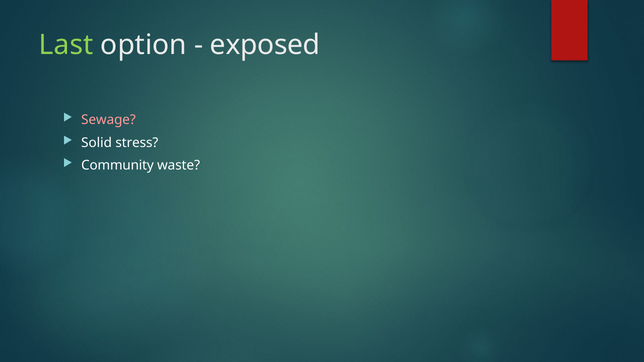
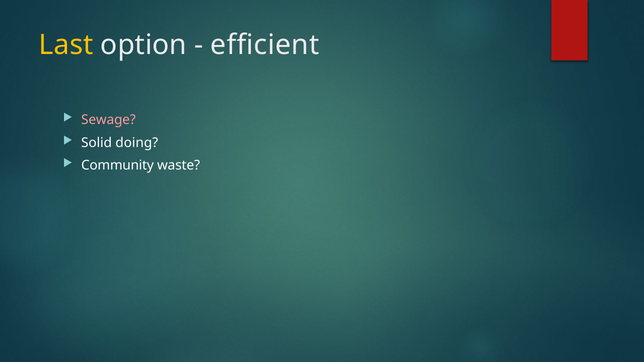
Last colour: light green -> yellow (66, 45)
exposed: exposed -> efficient (265, 45)
stress: stress -> doing (137, 143)
